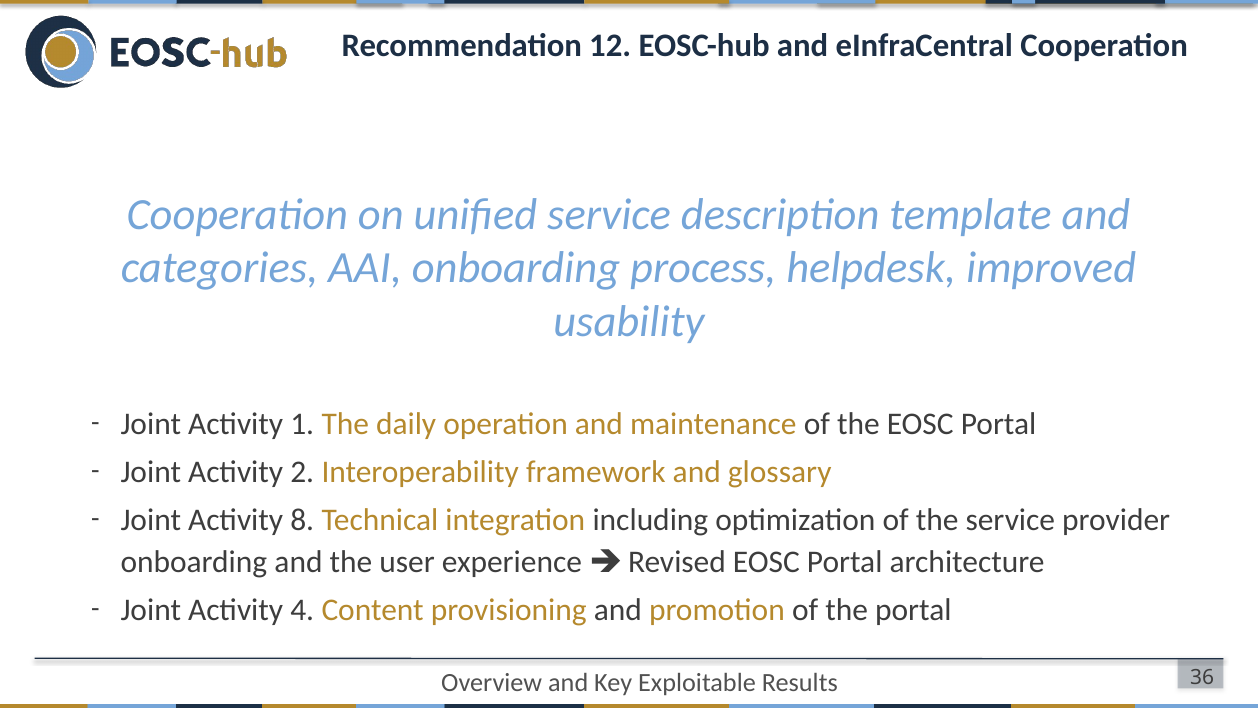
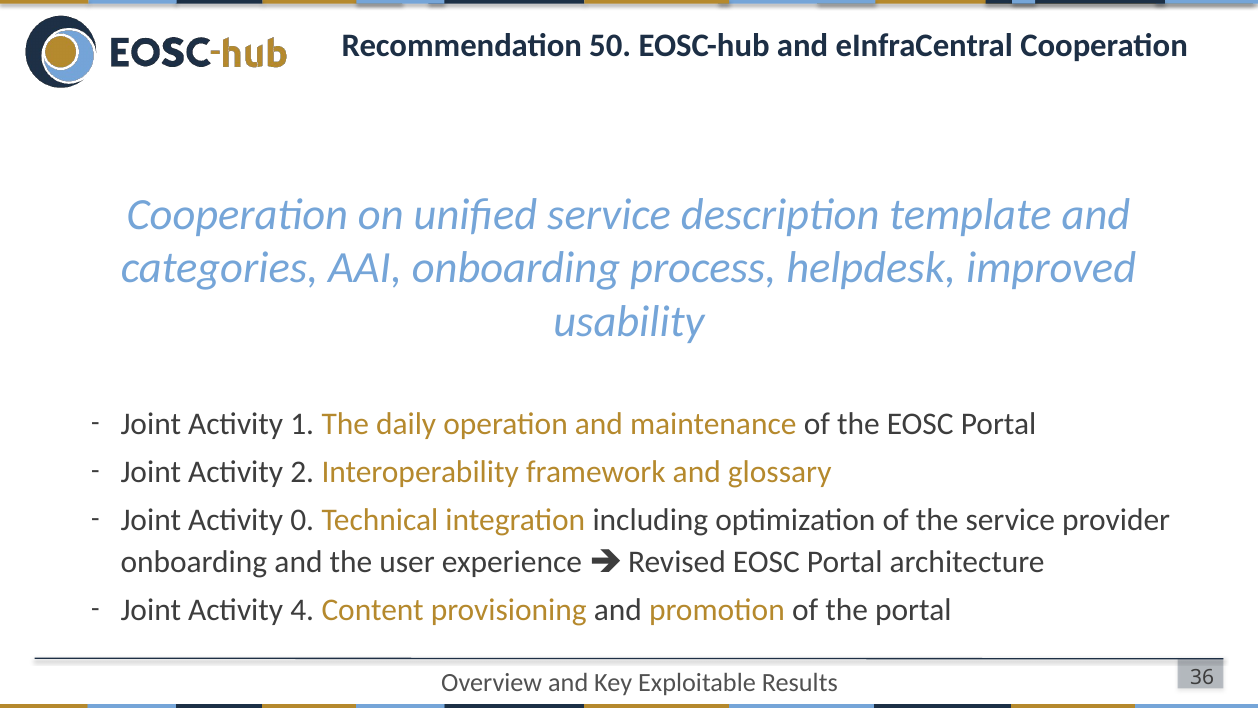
12: 12 -> 50 (610, 46)
8: 8 -> 0 (302, 520)
